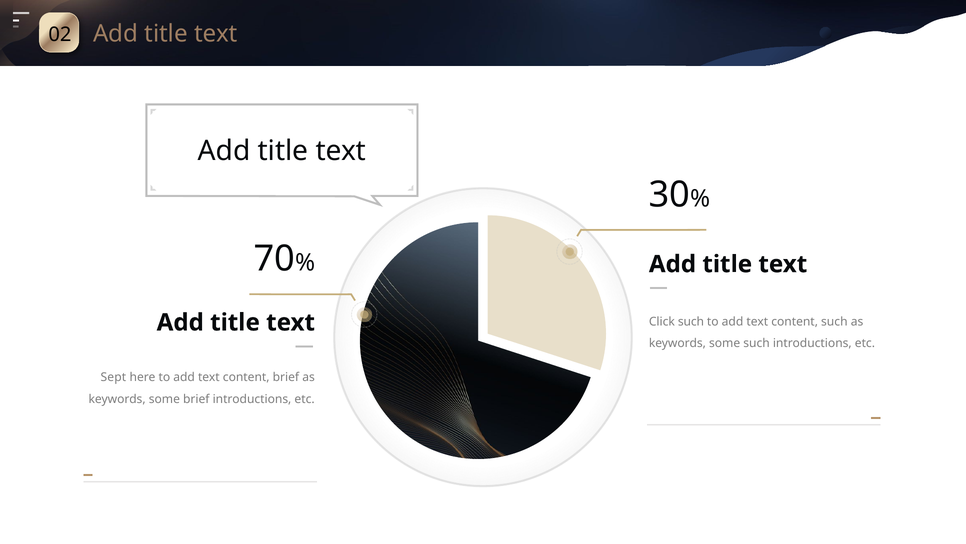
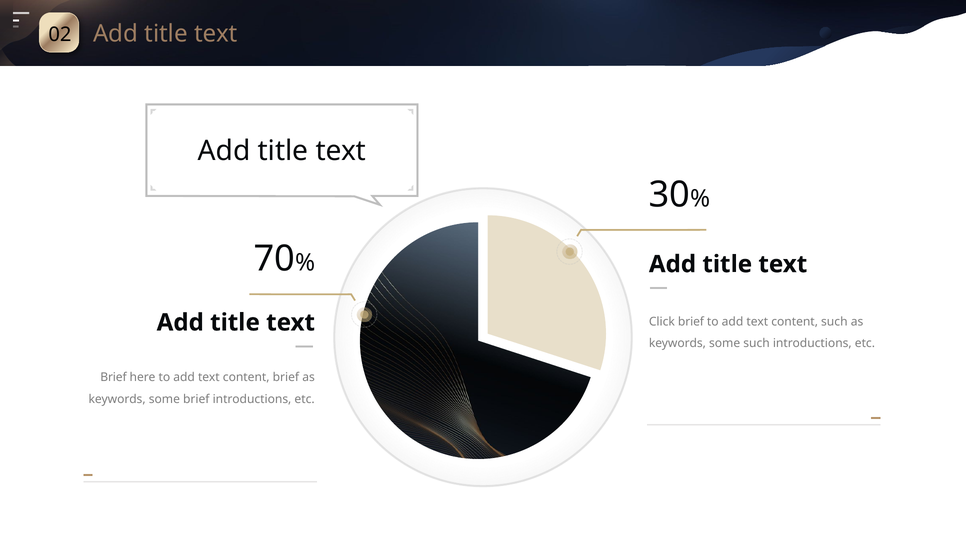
Click such: such -> brief (691, 321)
Sept: Sept -> Brief (113, 377)
